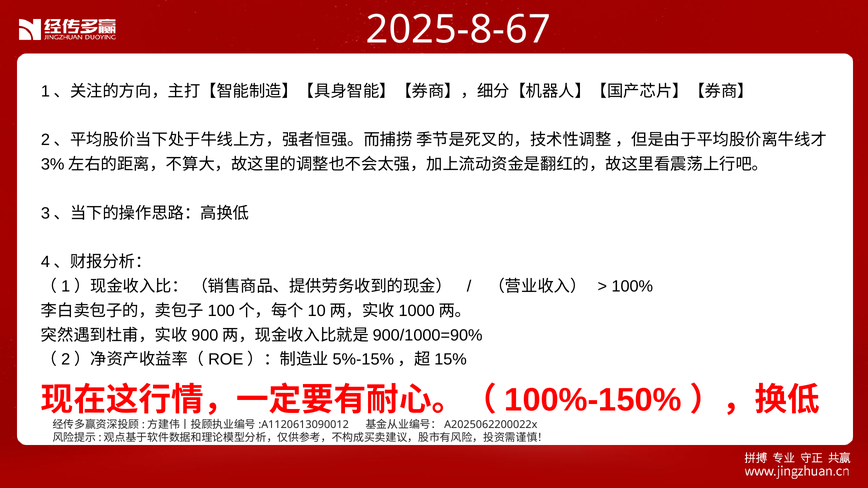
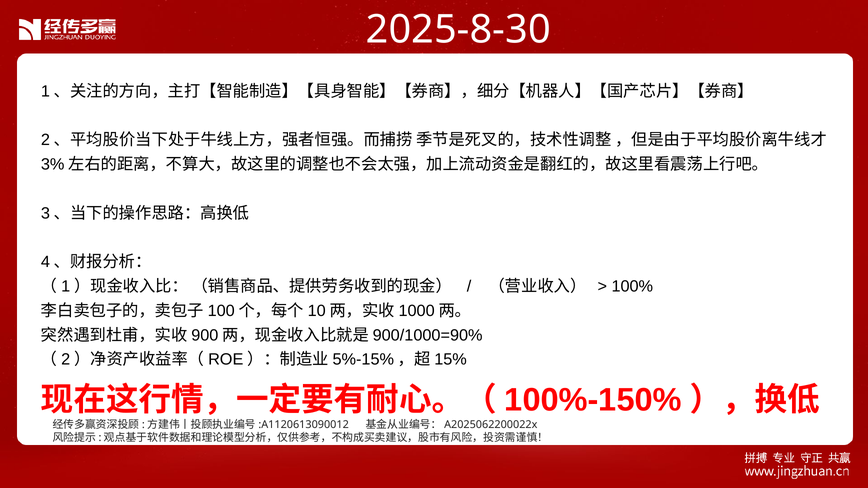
2025-8-67: 2025-8-67 -> 2025-8-30 (458, 30)
